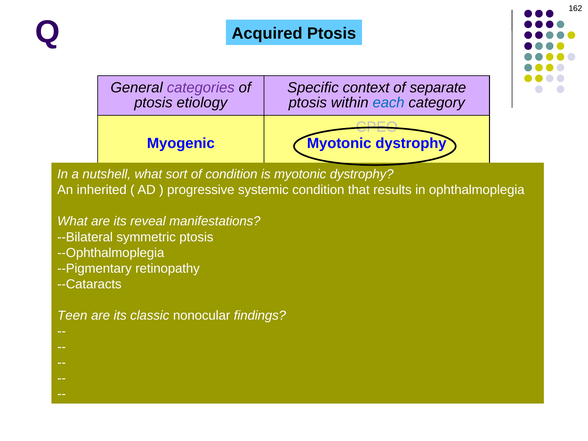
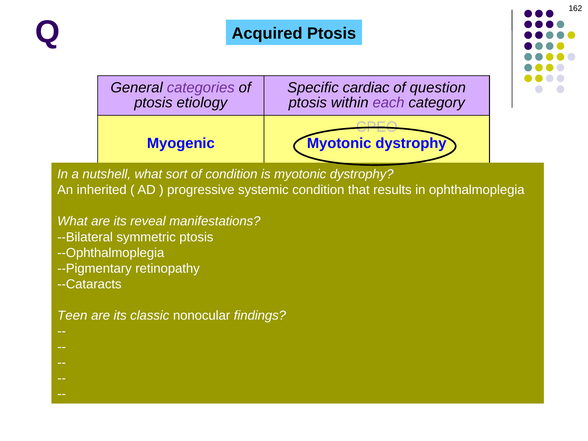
context: context -> cardiac (366, 88)
separate: separate -> question (438, 88)
each colour: blue -> purple (389, 103)
